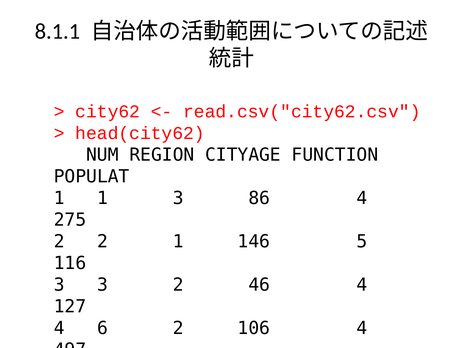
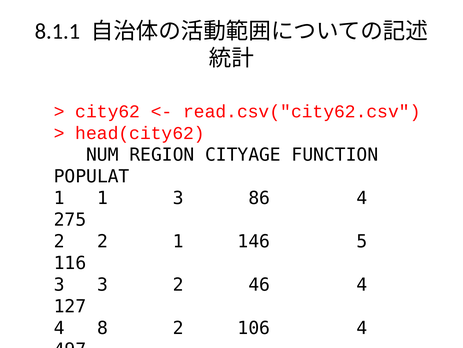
4 6: 6 -> 8 (102, 328)
